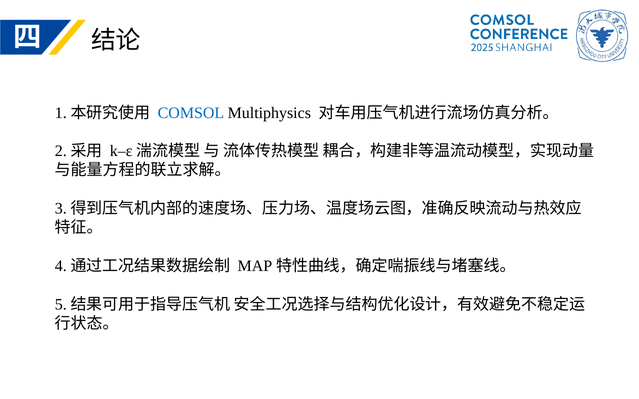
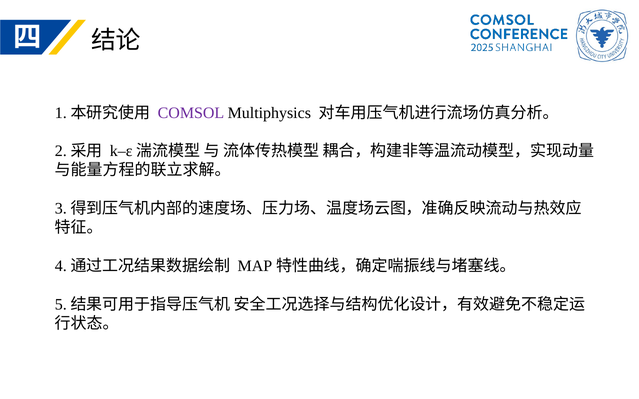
COMSOL colour: blue -> purple (191, 113)
